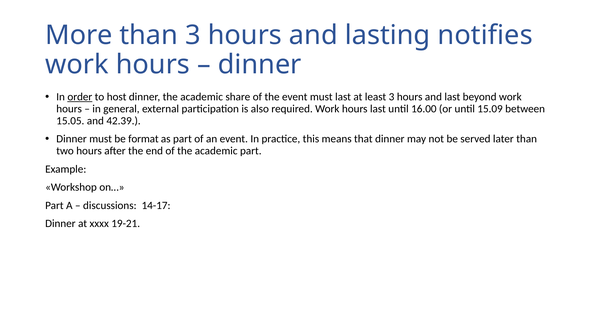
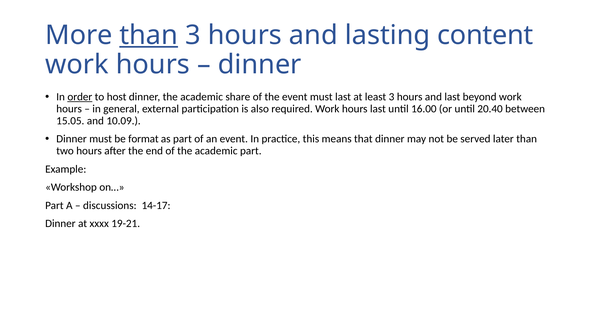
than underline: none -> present (149, 35)
notifies: notifies -> content (485, 35)
15.09: 15.09 -> 20.40 (490, 109)
42.39: 42.39 -> 10.09 (124, 121)
